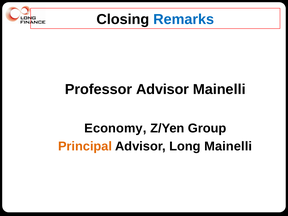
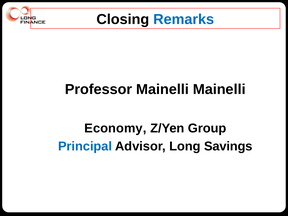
Professor Advisor: Advisor -> Mainelli (162, 89)
Principal colour: orange -> blue (85, 146)
Long Mainelli: Mainelli -> Savings (228, 146)
